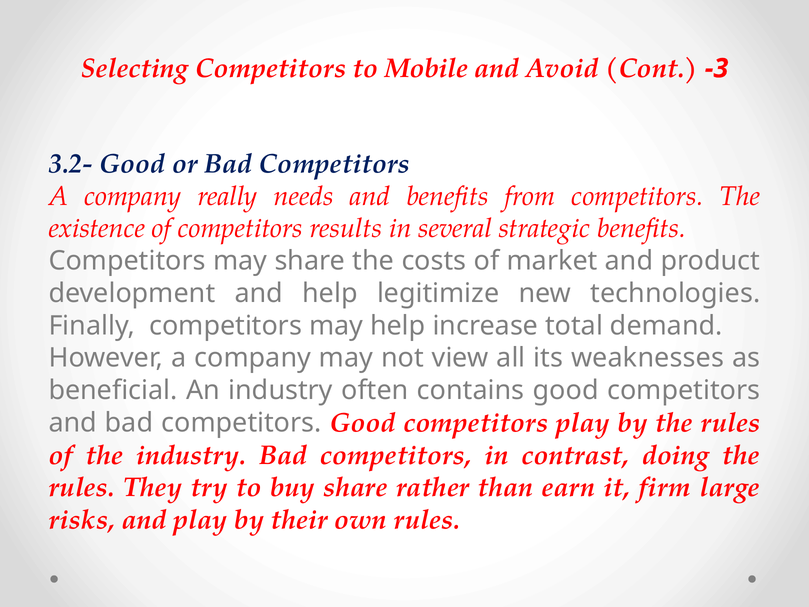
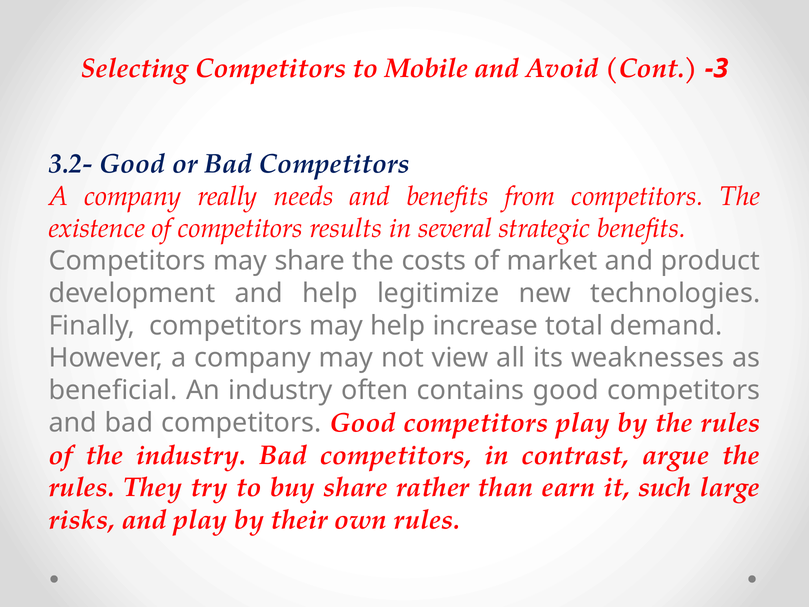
doing: doing -> argue (676, 455)
firm: firm -> such (665, 487)
